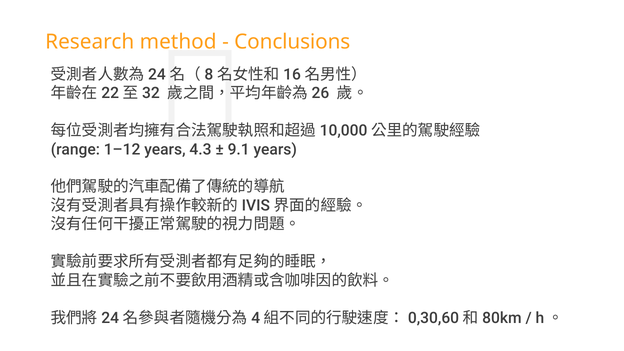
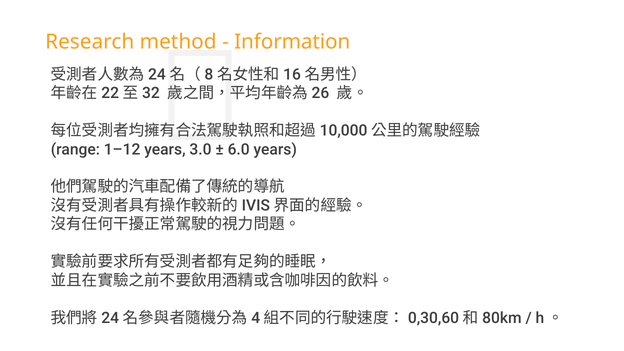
Conclusions: Conclusions -> Information (292, 42)
4.3: 4.3 -> 3.0 (200, 149)
9.1: 9.1 -> 6.0 (239, 149)
